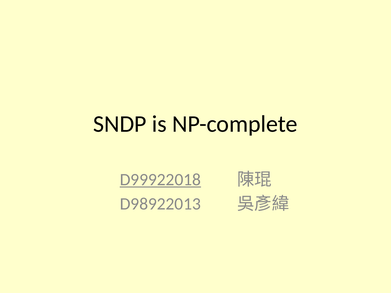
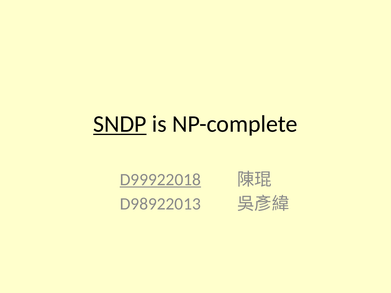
SNDP underline: none -> present (120, 124)
